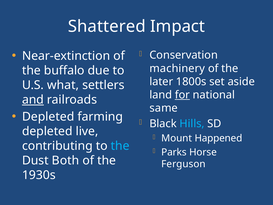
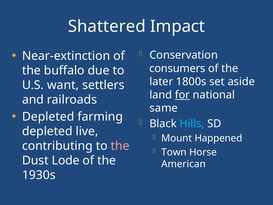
machinery: machinery -> consumers (177, 68)
what: what -> want (63, 85)
and underline: present -> none (33, 100)
the colour: light blue -> pink (120, 146)
Parks: Parks -> Town (174, 152)
Both: Both -> Lode (66, 160)
Ferguson: Ferguson -> American (184, 164)
